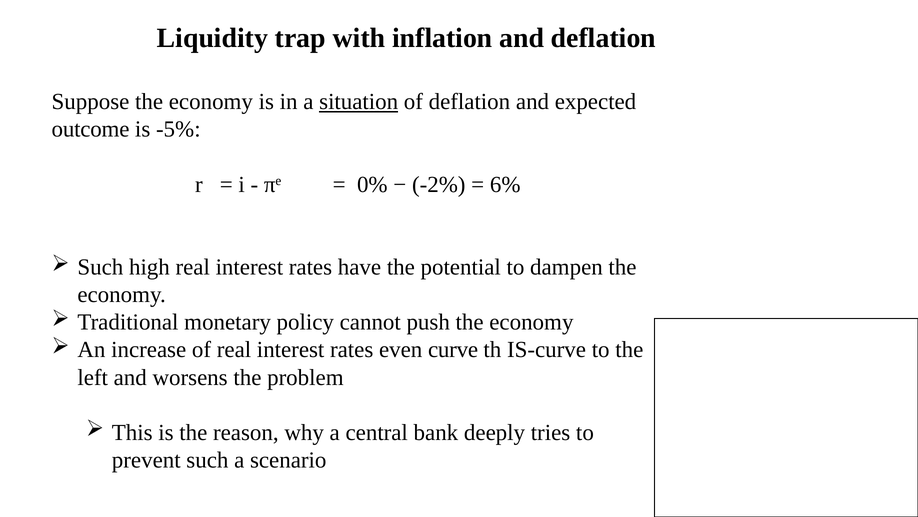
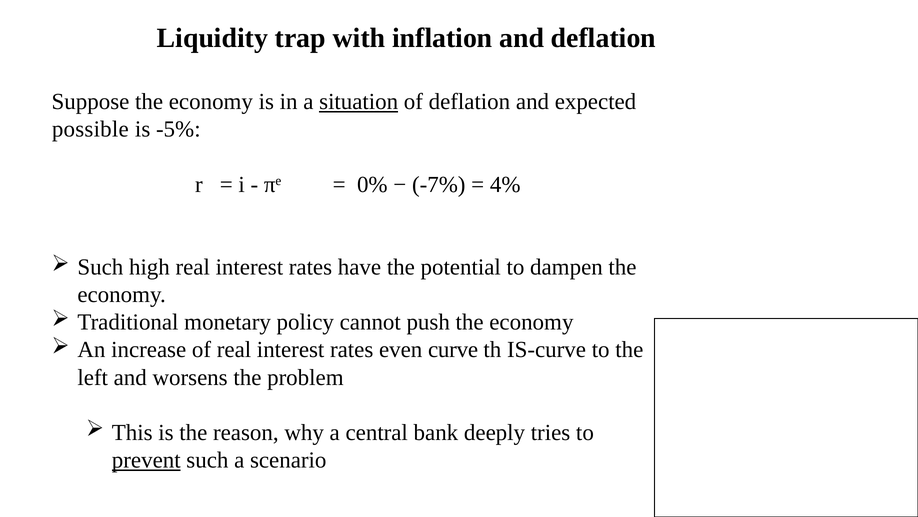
outcome: outcome -> possible (90, 129)
-2%: -2% -> -7% (439, 184)
6%: 6% -> 4% (505, 184)
prevent underline: none -> present (146, 460)
